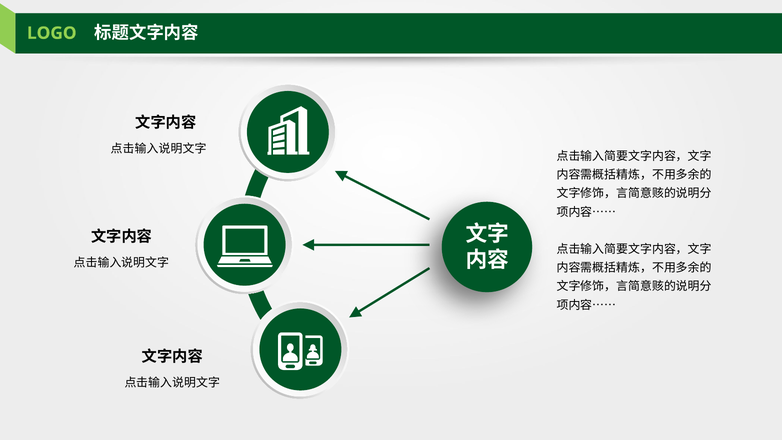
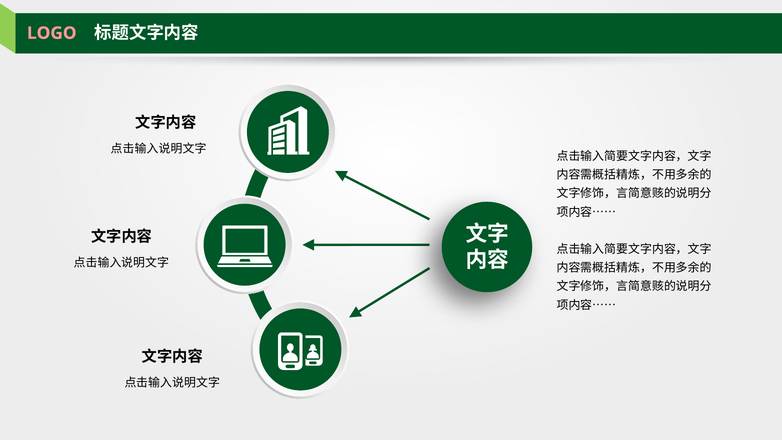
LOGO colour: light green -> pink (52, 33)
